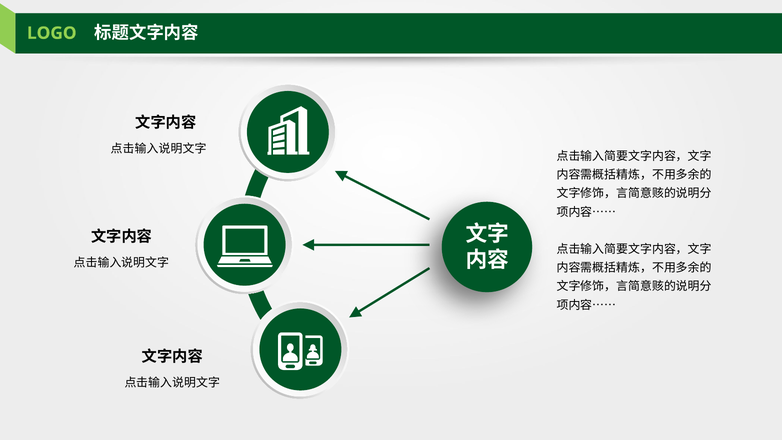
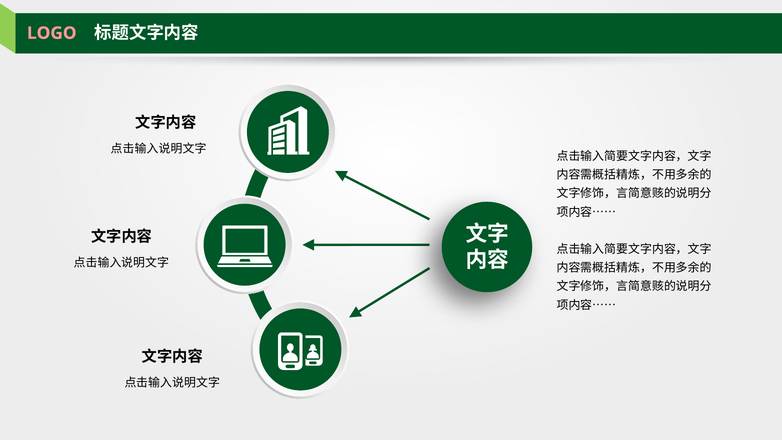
LOGO colour: light green -> pink (52, 33)
